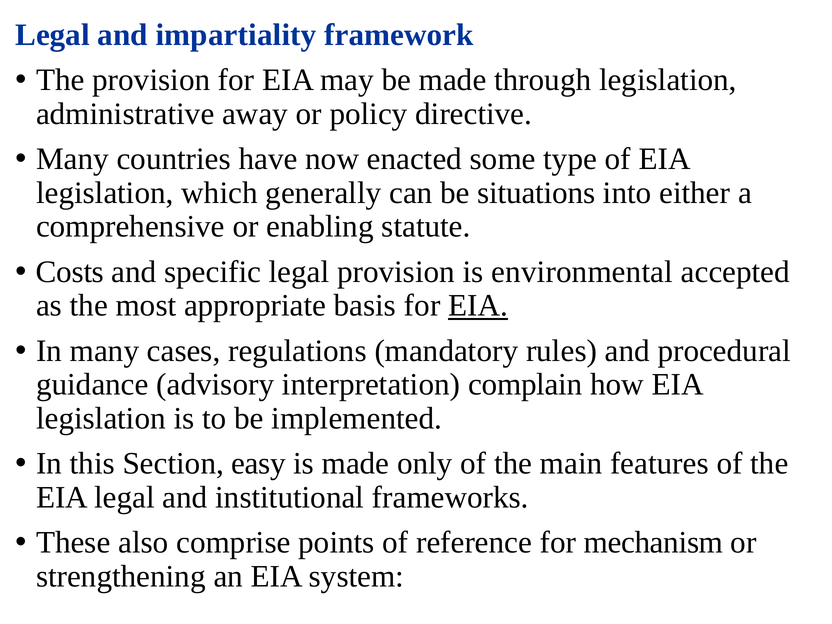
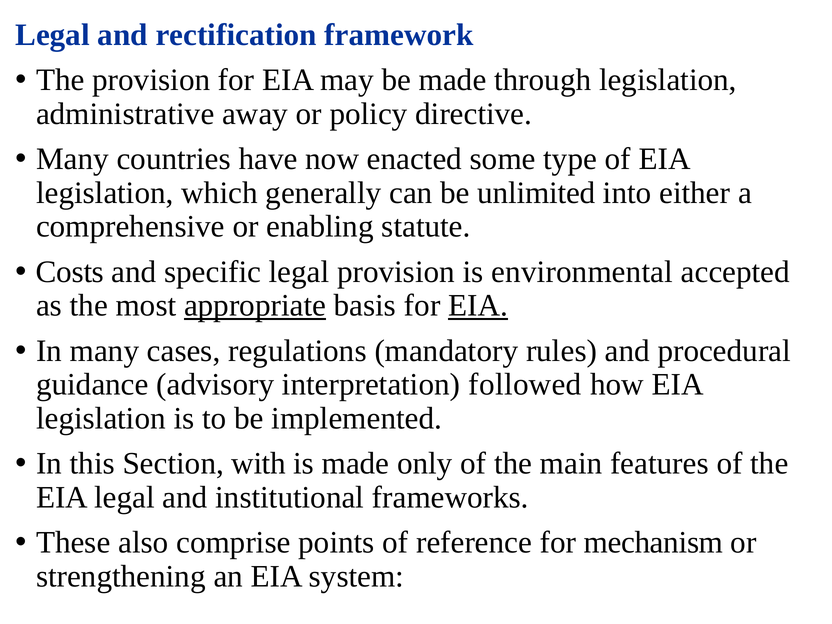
impartiality: impartiality -> rectification (236, 35)
situations: situations -> unlimited (536, 193)
appropriate underline: none -> present (255, 306)
complain: complain -> followed (525, 385)
easy: easy -> with (259, 464)
